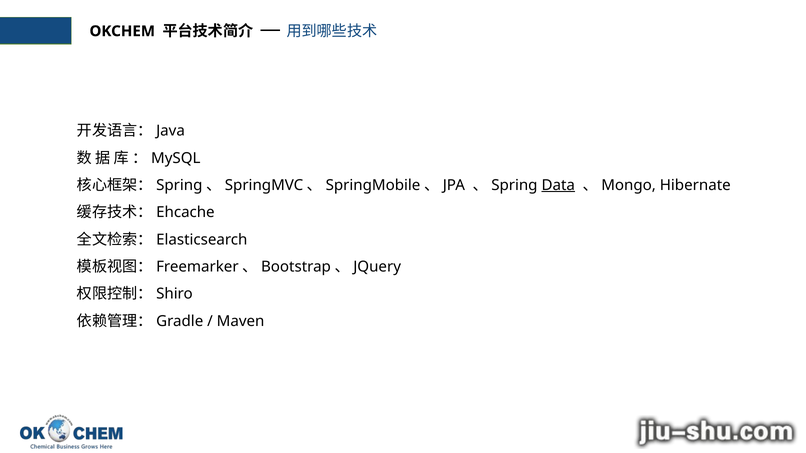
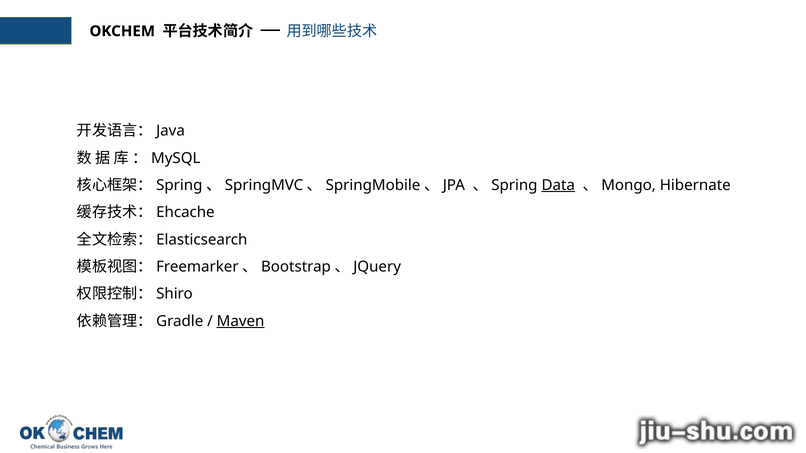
Maven underline: none -> present (241, 321)
